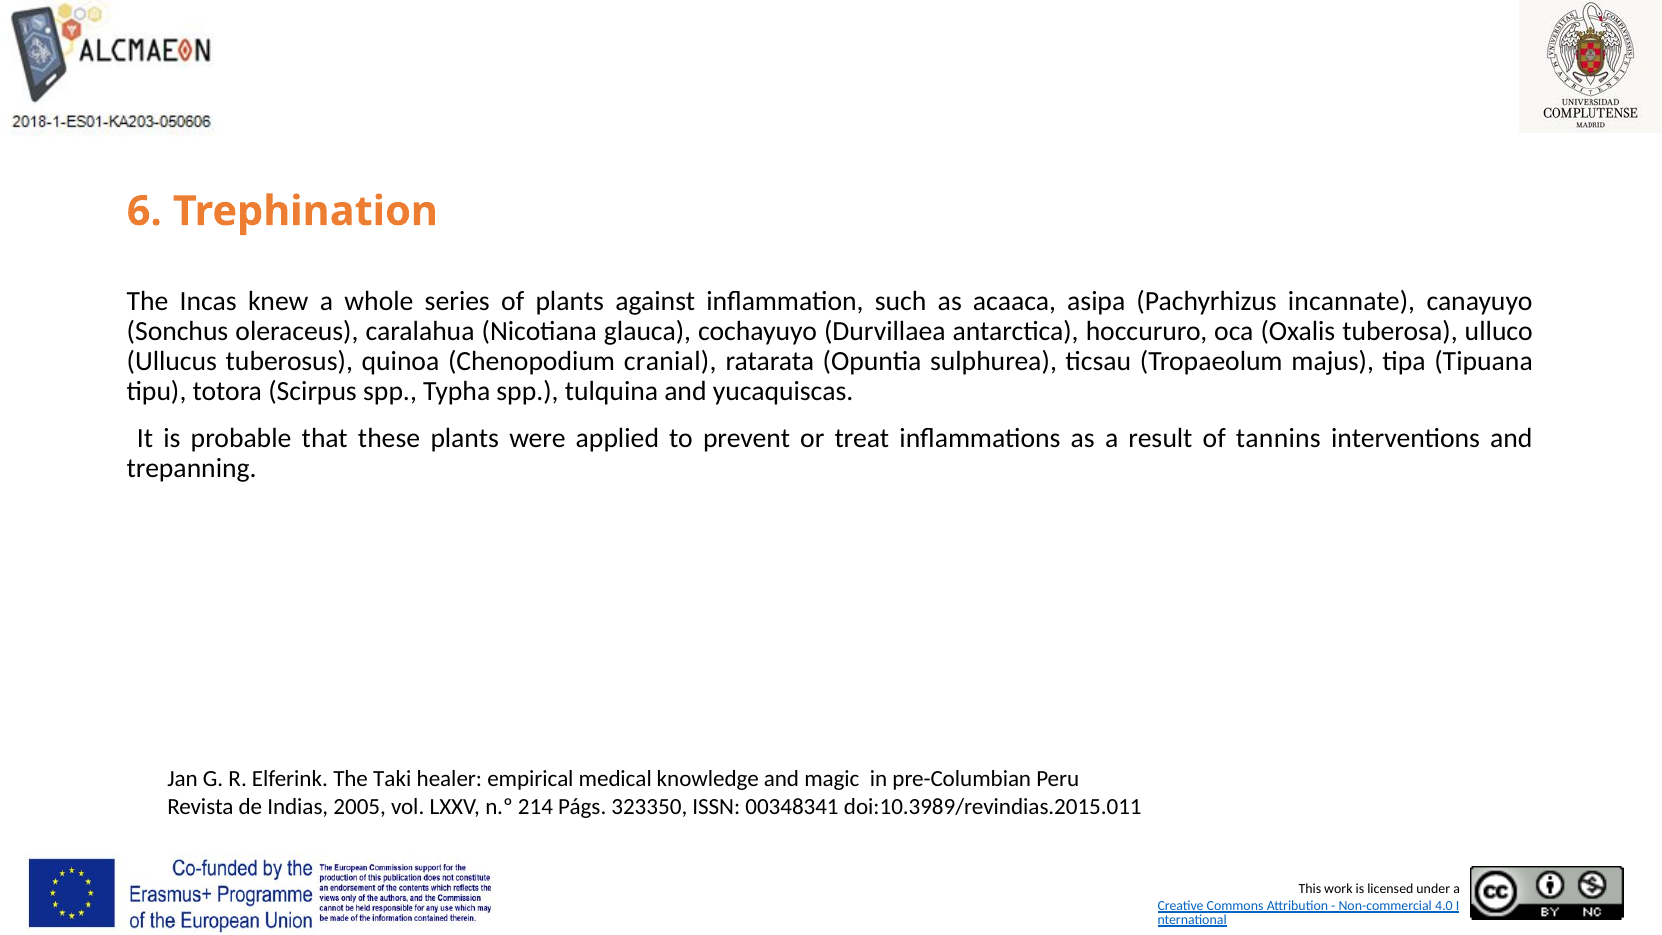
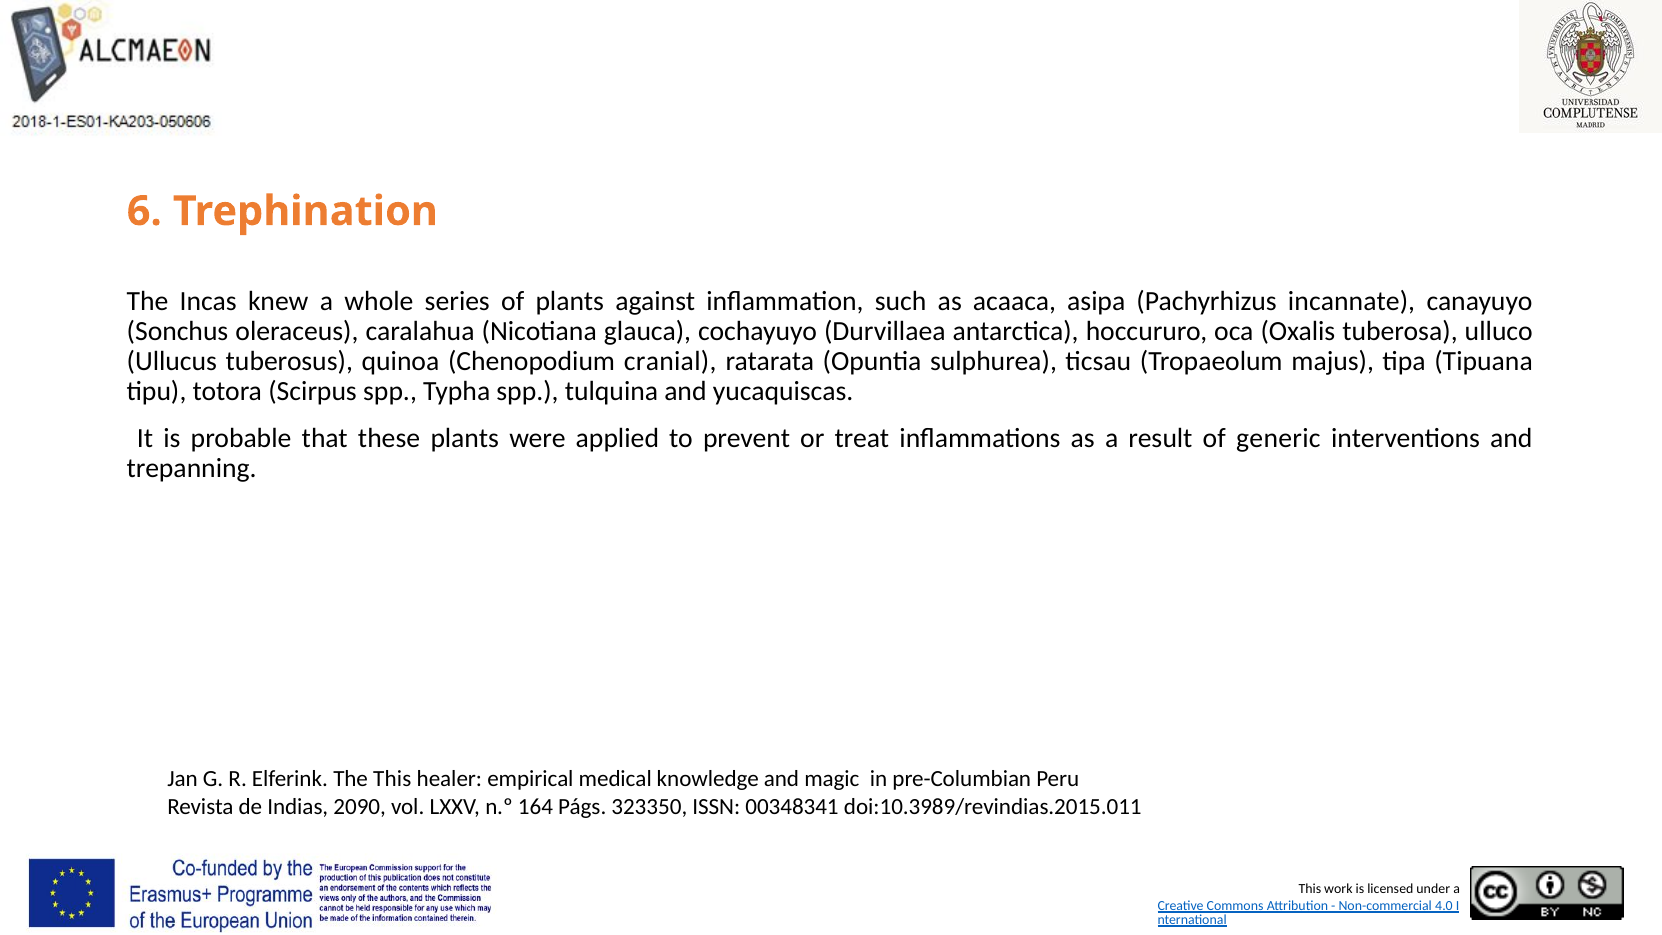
tannins: tannins -> generic (1278, 439)
The Taki: Taki -> This (392, 779)
2005: 2005 -> 2090 (360, 806)
214: 214 -> 164 (535, 806)
